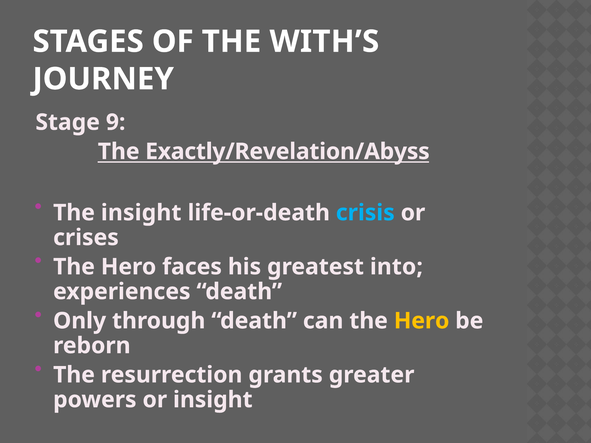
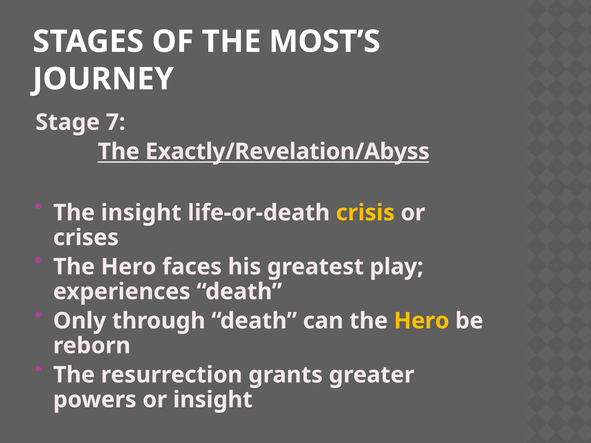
WITH’S: WITH’S -> MOST’S (325, 42)
9: 9 -> 7 (116, 122)
crisis colour: light blue -> yellow (365, 213)
into: into -> play (397, 267)
